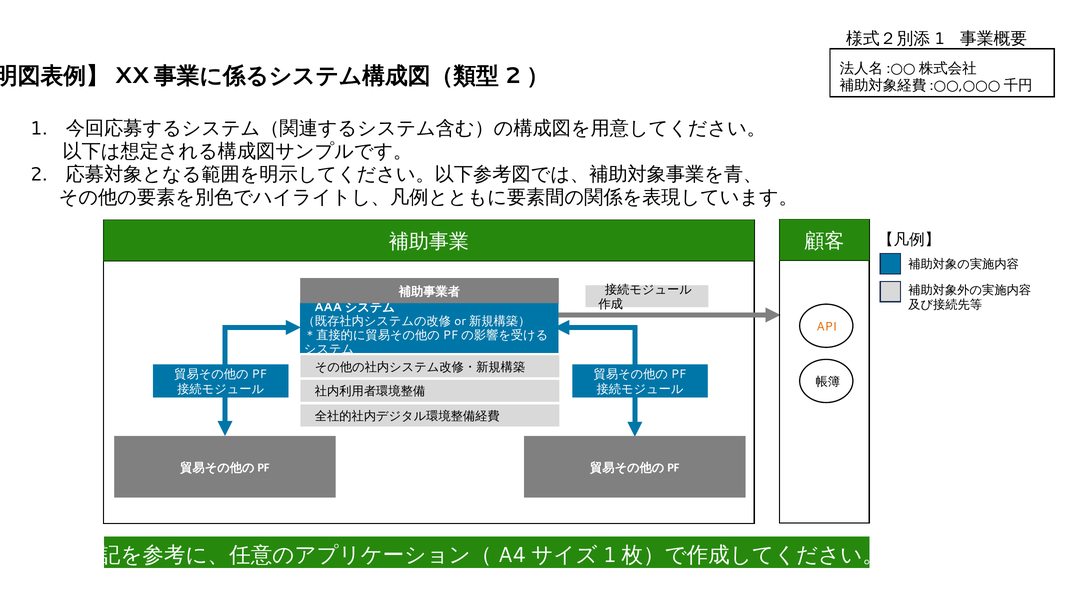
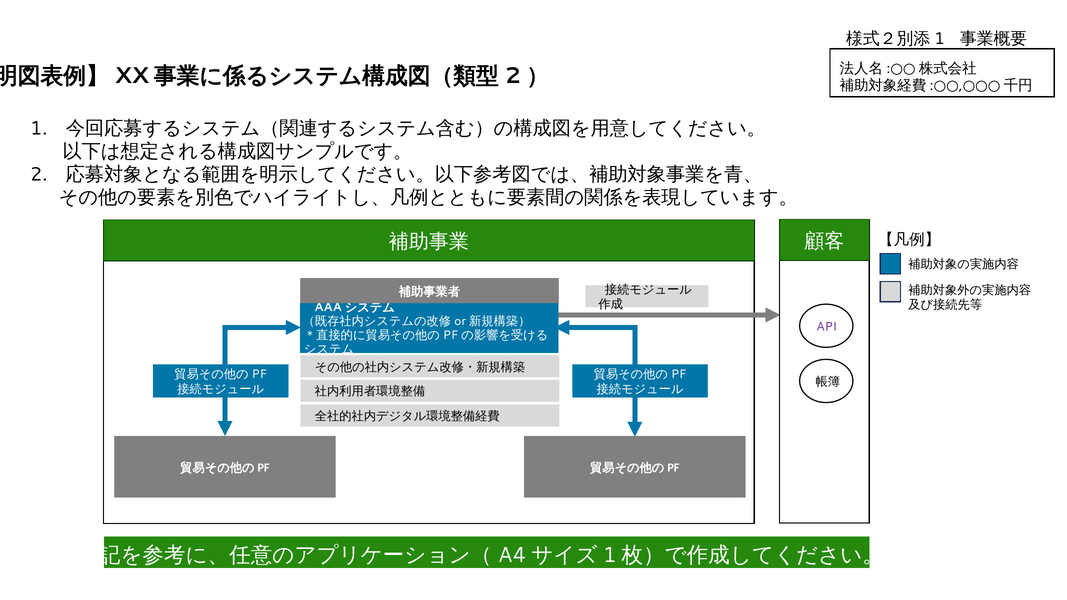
API colour: orange -> purple (827, 327)
